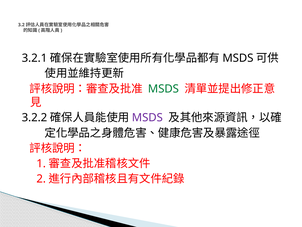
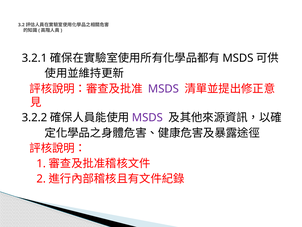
MSDS colour: green -> purple (163, 89)
